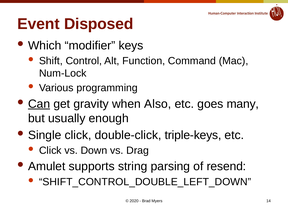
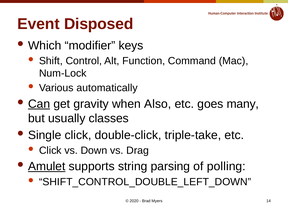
programming: programming -> automatically (107, 88)
enough: enough -> classes (109, 118)
triple-keys: triple-keys -> triple-take (193, 135)
Amulet underline: none -> present (47, 166)
resend: resend -> polling (226, 166)
